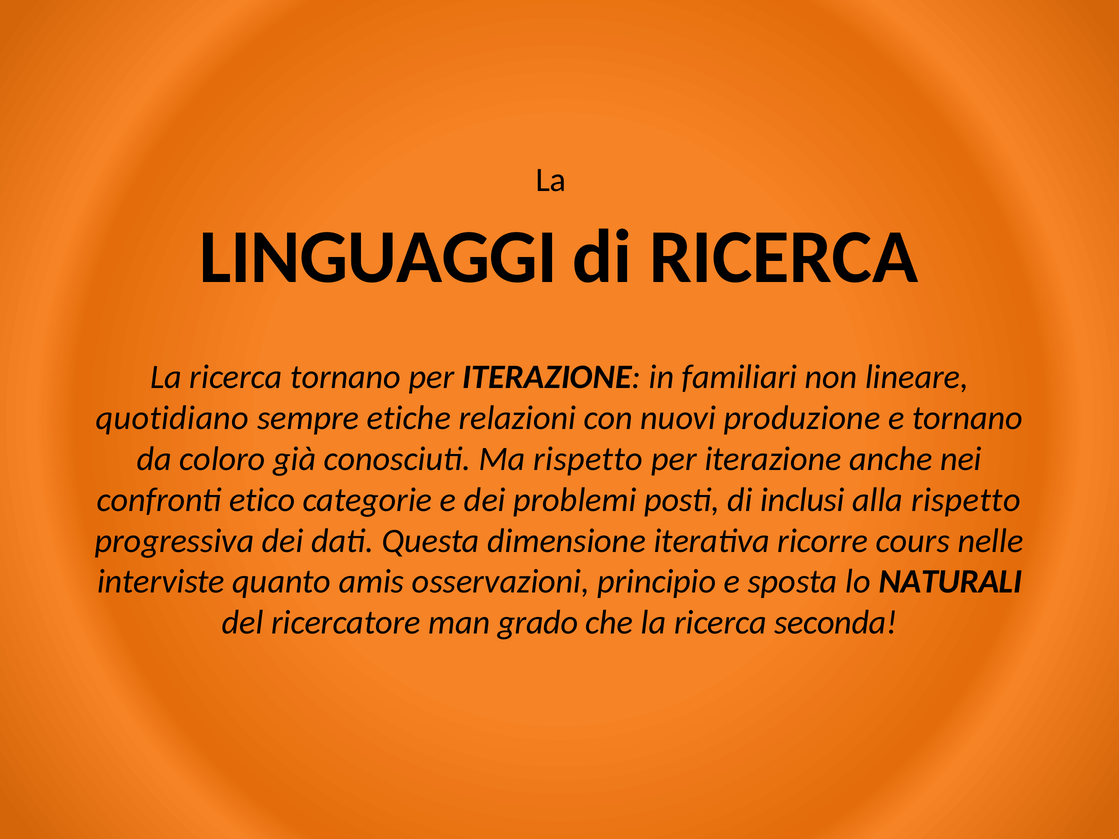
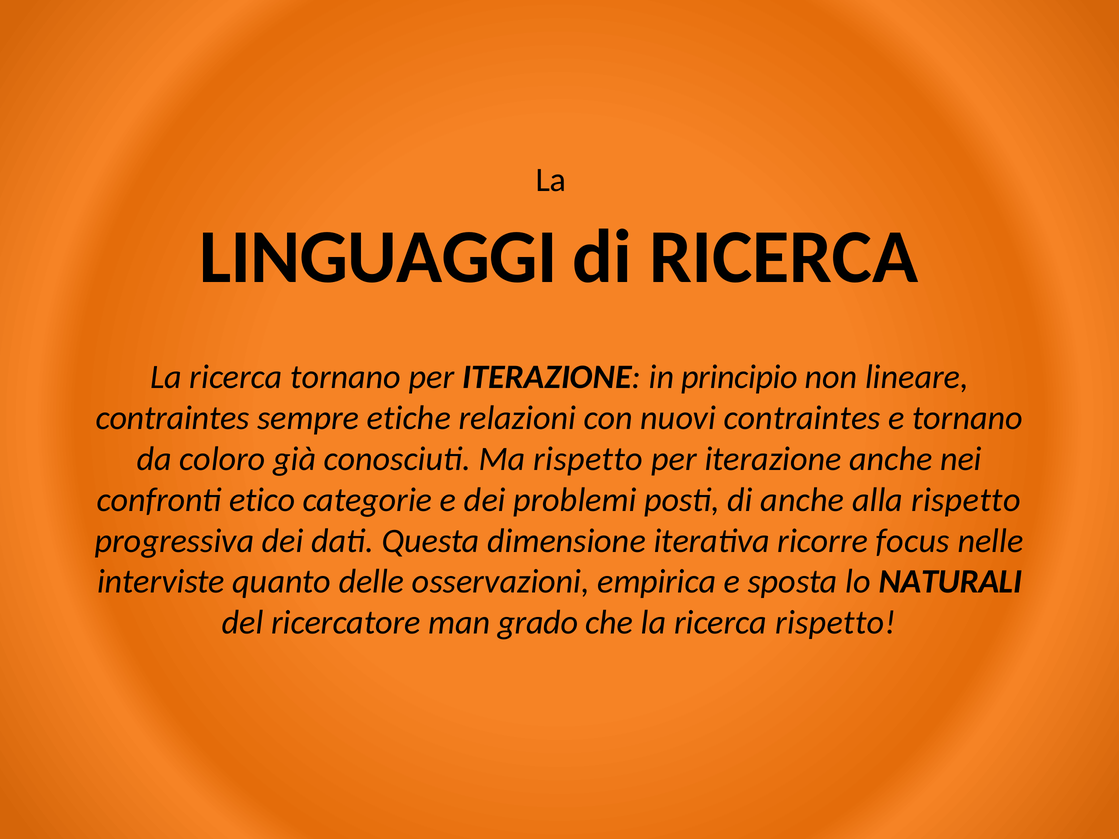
familiari: familiari -> principio (740, 377)
quotidiano: quotidiano -> contraintes (173, 418)
nuovi produzione: produzione -> contraintes (802, 418)
di inclusi: inclusi -> anche (802, 500)
cours: cours -> focus (913, 541)
amis: amis -> delle (371, 582)
principio: principio -> empirica (657, 582)
ricerca seconda: seconda -> rispetto (836, 623)
